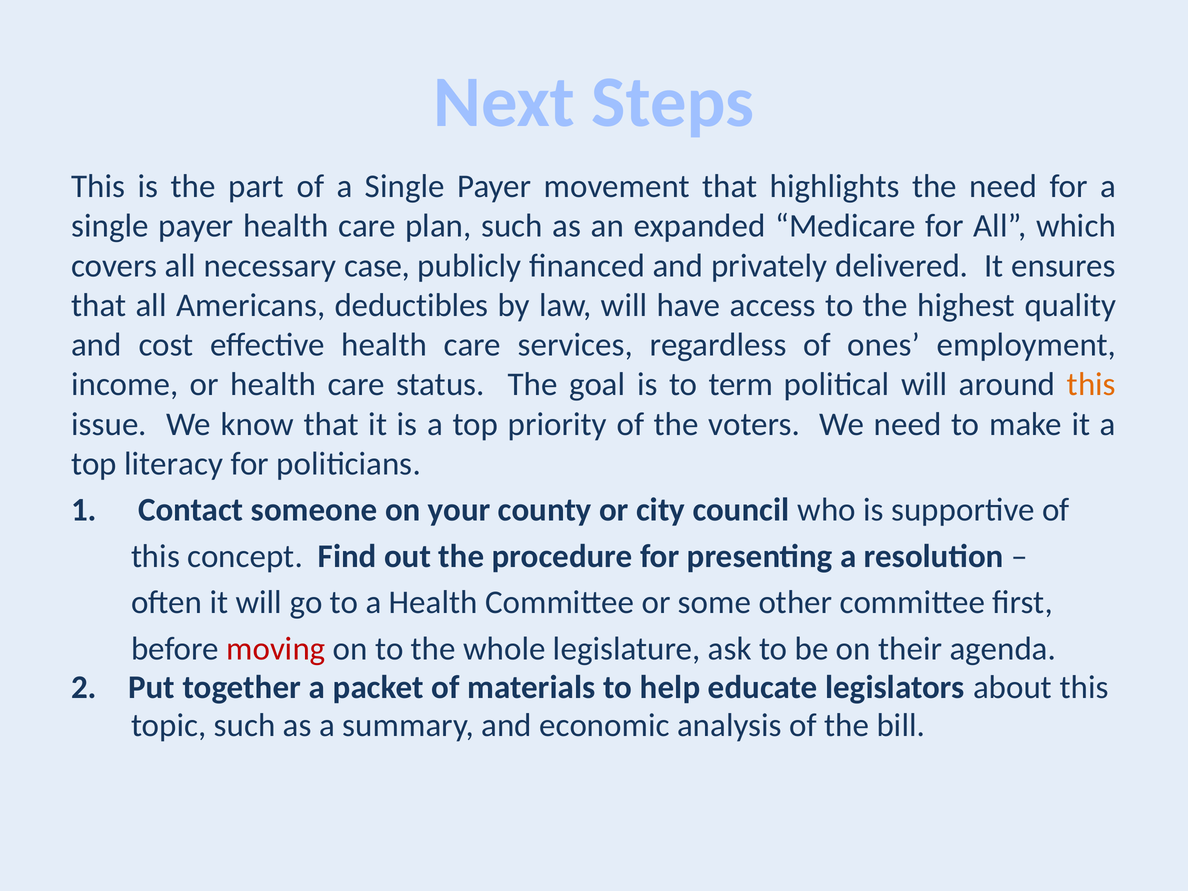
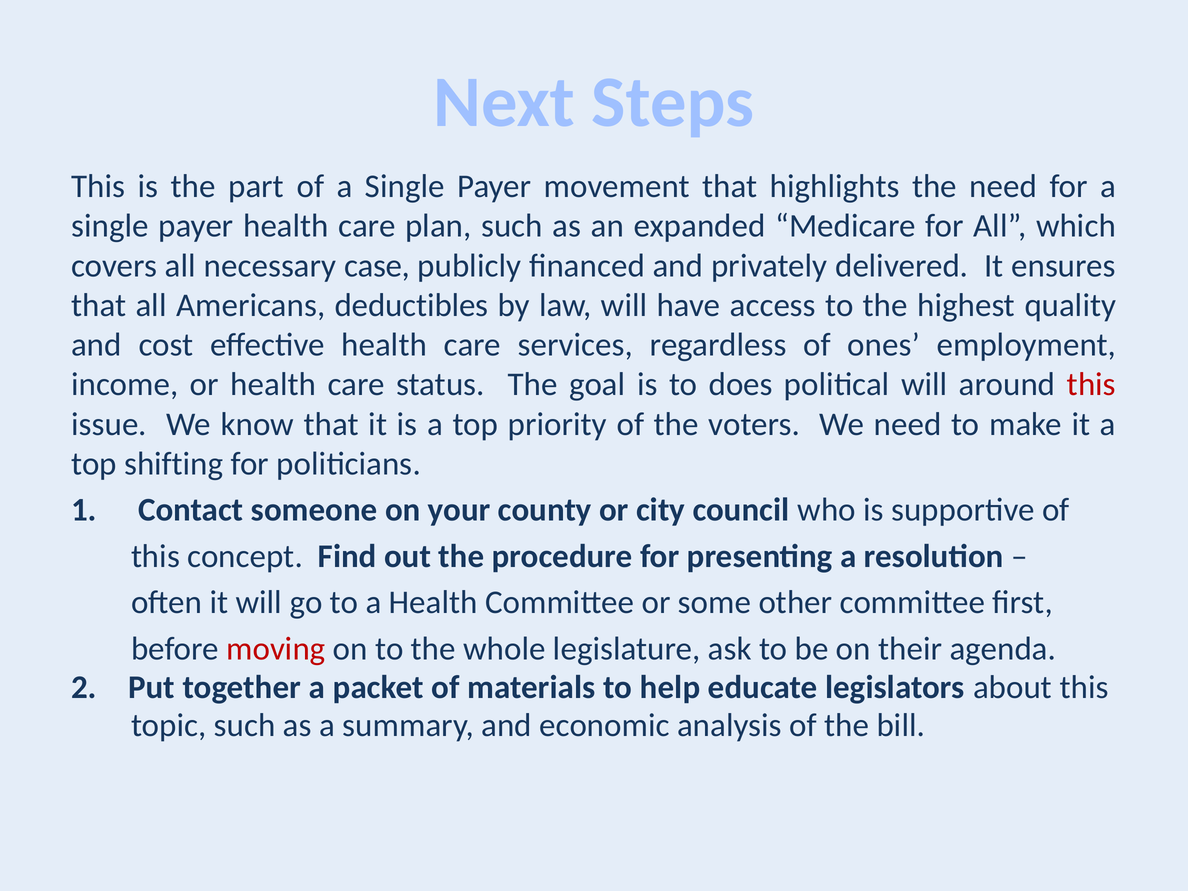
term: term -> does (741, 385)
this colour: orange -> red (1091, 385)
literacy: literacy -> shifting (174, 464)
